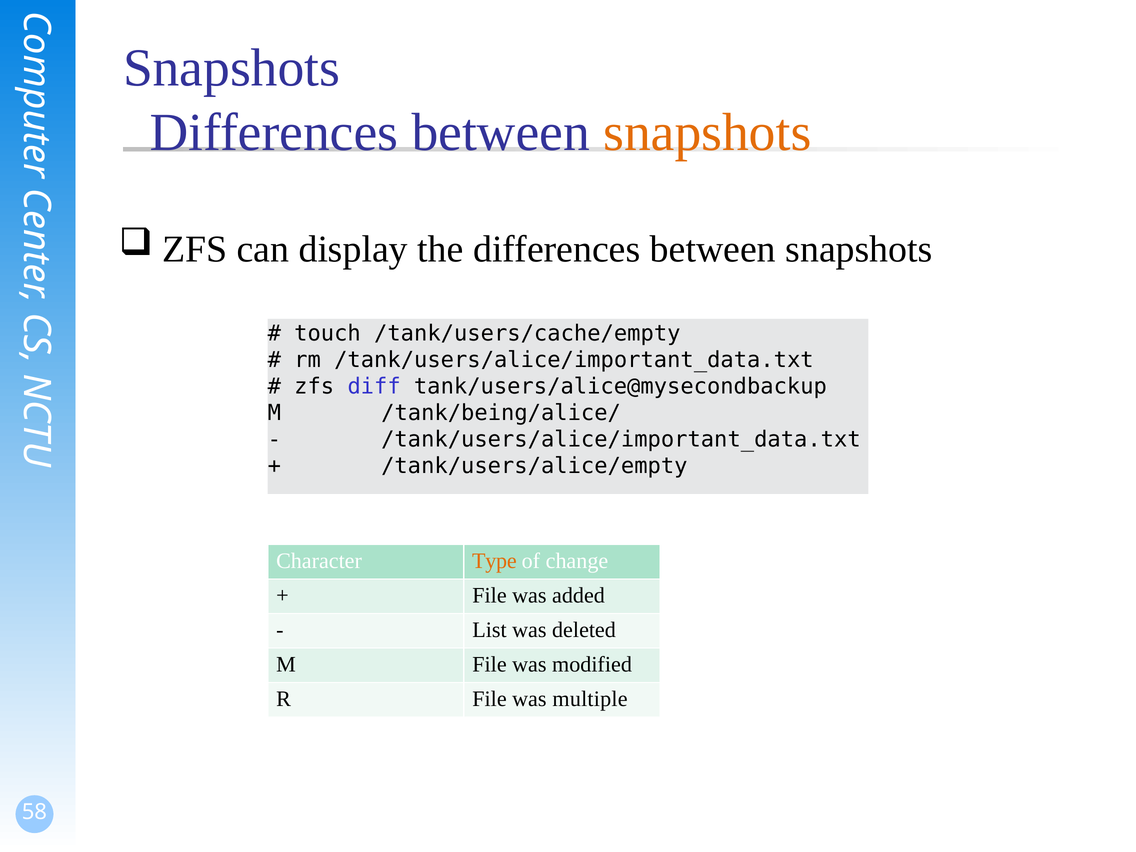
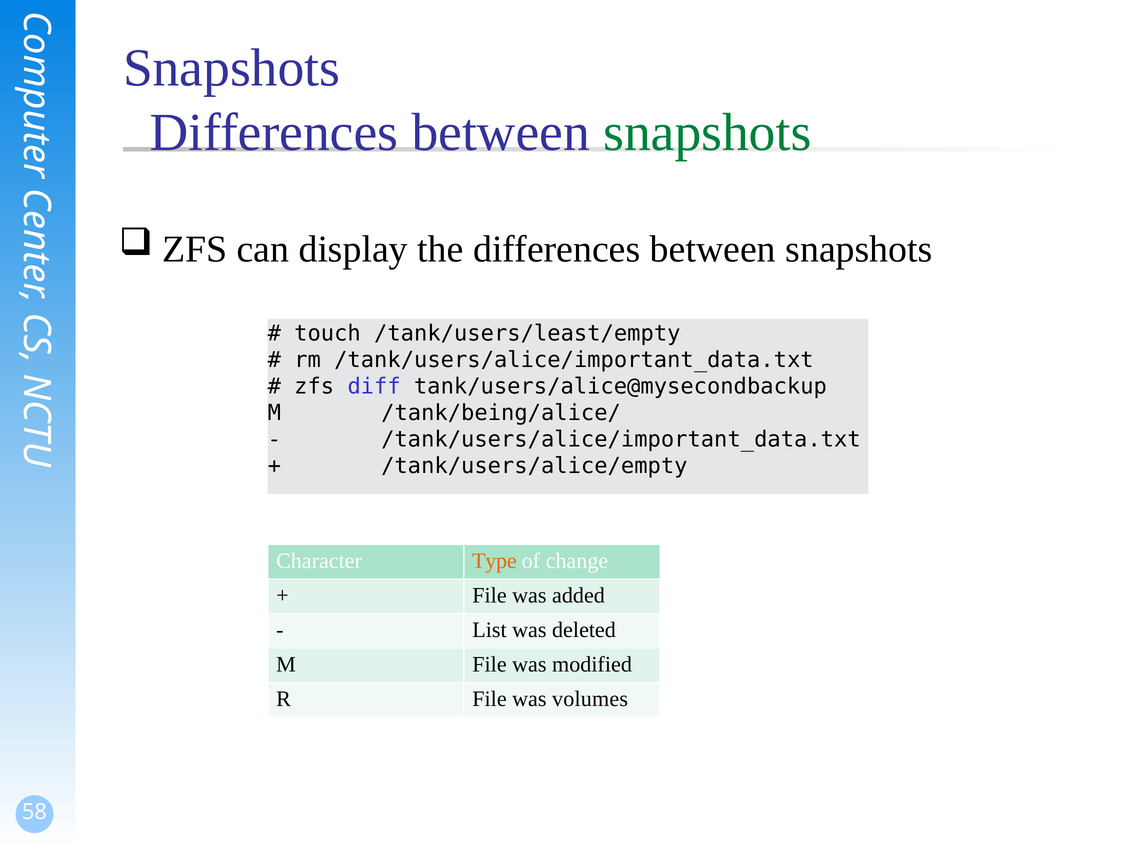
snapshots colour: orange -> green (707, 133)
/tank/users/cache/empty: /tank/users/cache/empty -> /tank/users/least/empty (527, 334)
multiple: multiple -> volumes (590, 699)
